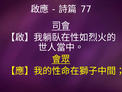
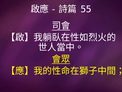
77: 77 -> 55 (86, 9)
